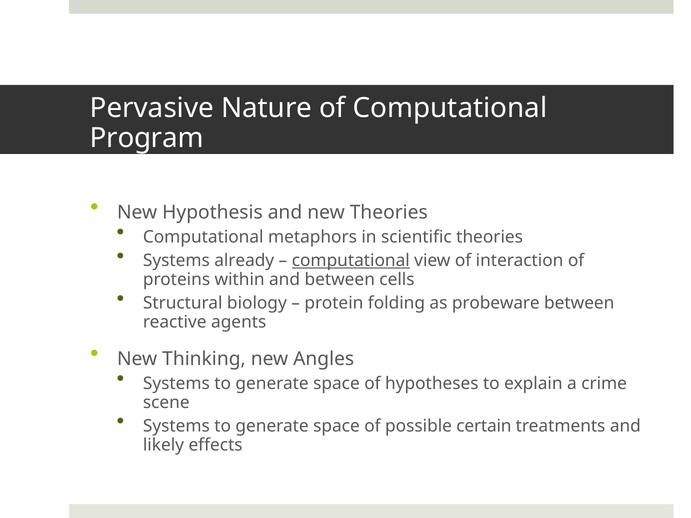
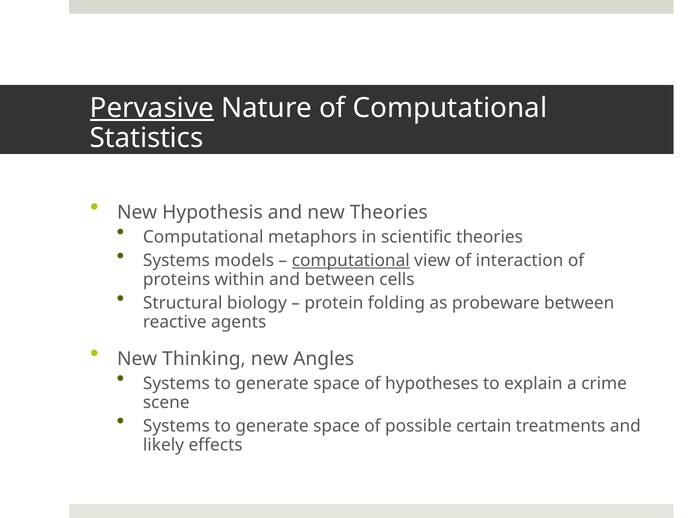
Pervasive underline: none -> present (152, 108)
Program: Program -> Statistics (147, 138)
already: already -> models (244, 261)
